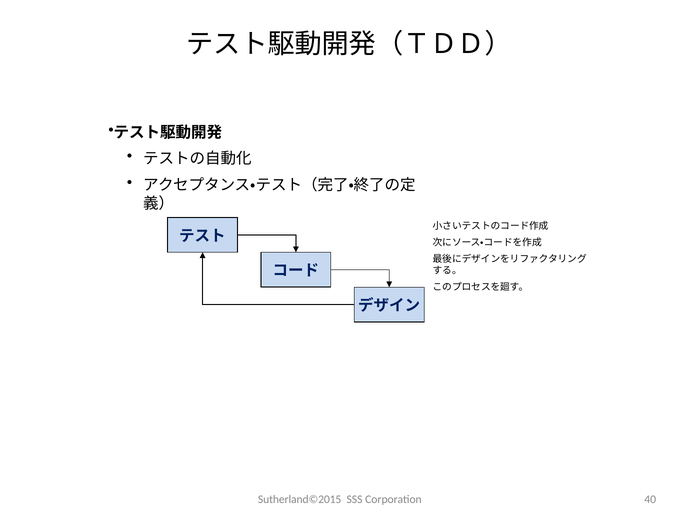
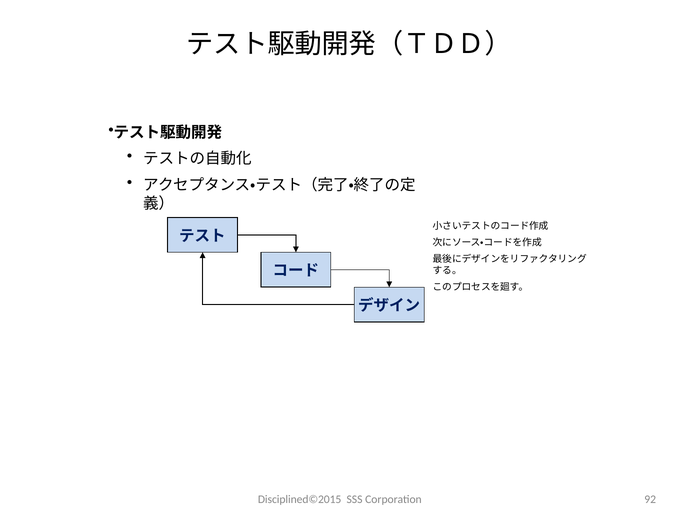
Sutherland©2015: Sutherland©2015 -> Disciplined©2015 (300, 500)
40: 40 -> 92 (650, 500)
